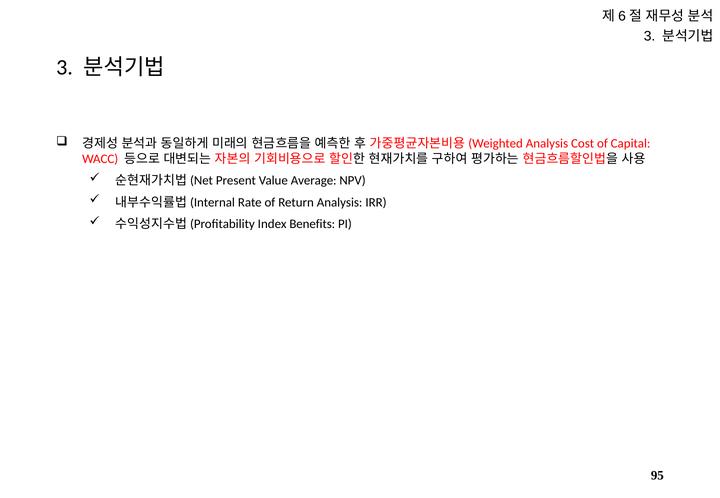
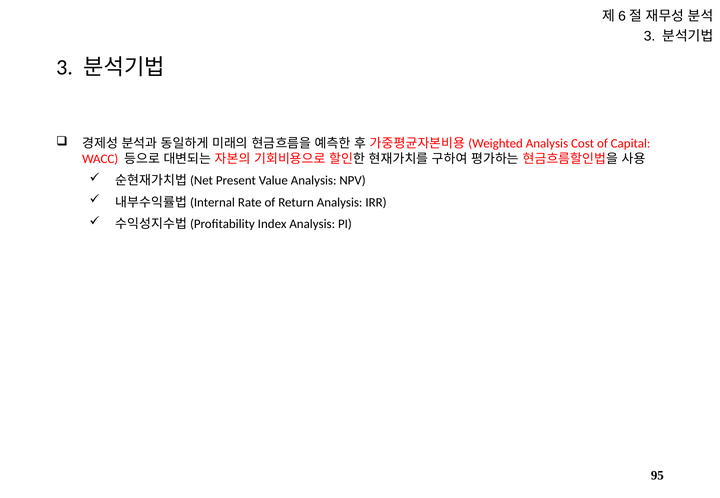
Value Average: Average -> Analysis (314, 181)
Index Benefits: Benefits -> Analysis (312, 224)
